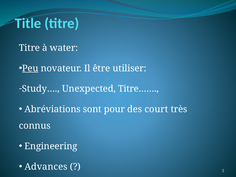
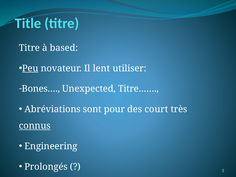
water: water -> based (64, 48)
être: être -> lent (101, 68)
Study…: Study… -> Bones… (41, 89)
connus underline: none -> present (35, 126)
Advances: Advances -> Prolongés (46, 167)
